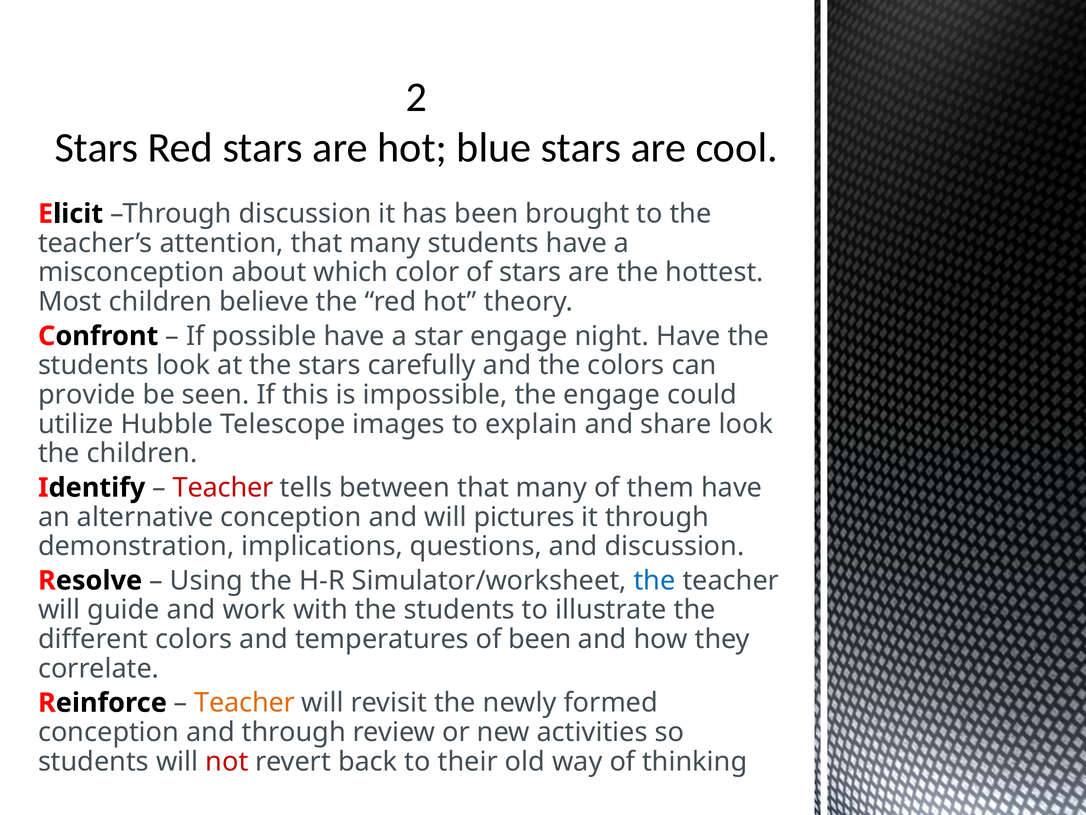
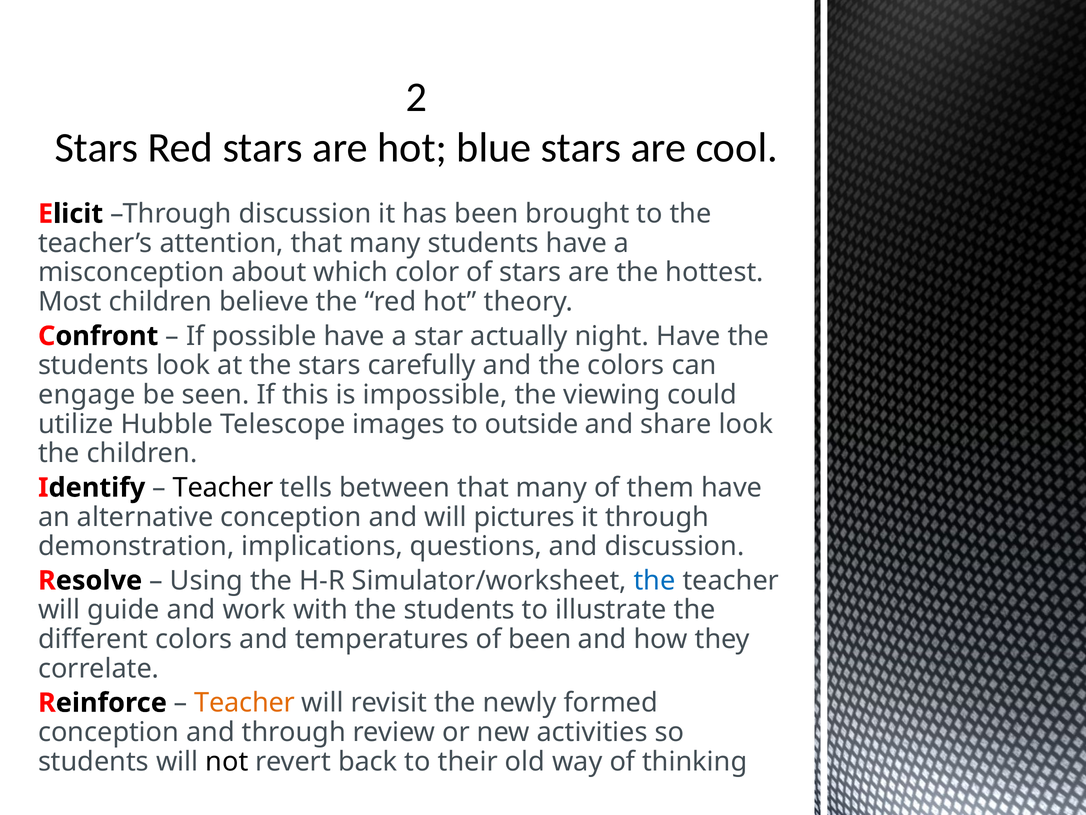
star engage: engage -> actually (519, 336)
provide: provide -> engage (87, 395)
the engage: engage -> viewing (612, 395)
explain: explain -> outside (532, 424)
Teacher colour: red -> black (223, 487)
not colour: red -> black (227, 761)
